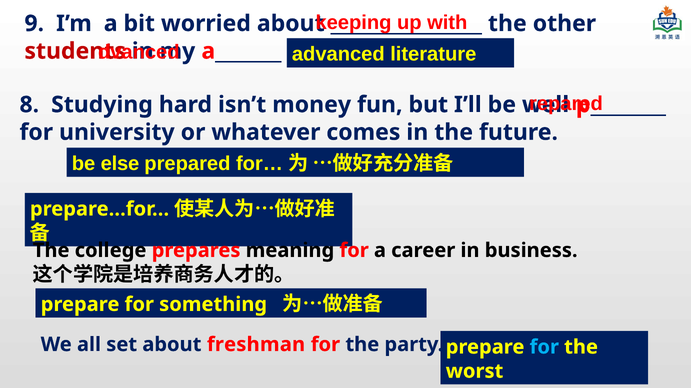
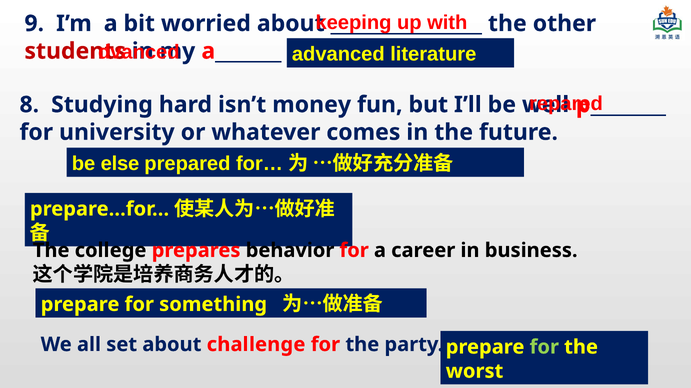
meaning: meaning -> behavior (290, 251)
freshman: freshman -> challenge (256, 345)
for colour: light blue -> light green (544, 348)
